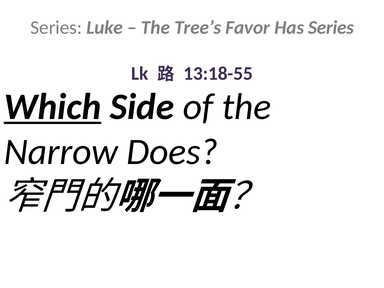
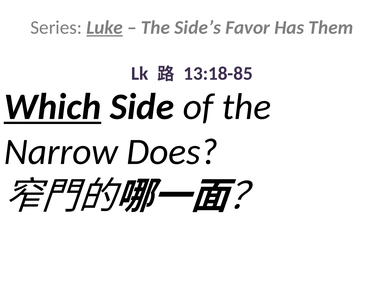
Luke underline: none -> present (105, 28)
Tree’s: Tree’s -> Side’s (198, 28)
Has Series: Series -> Them (331, 28)
13:18-55: 13:18-55 -> 13:18-85 (218, 74)
